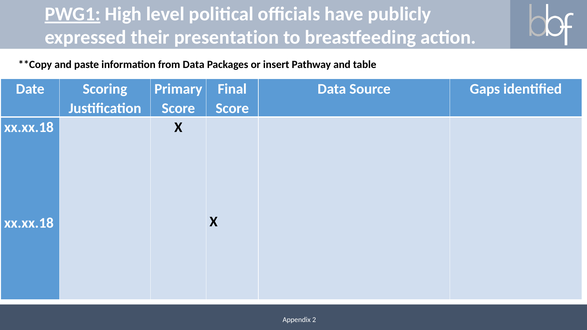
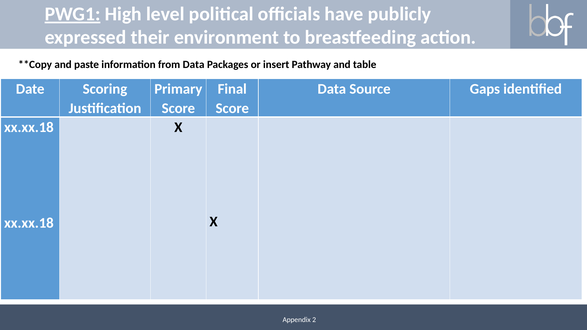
presentation: presentation -> environment (227, 38)
